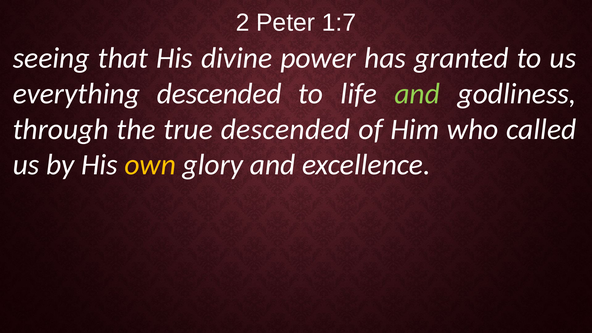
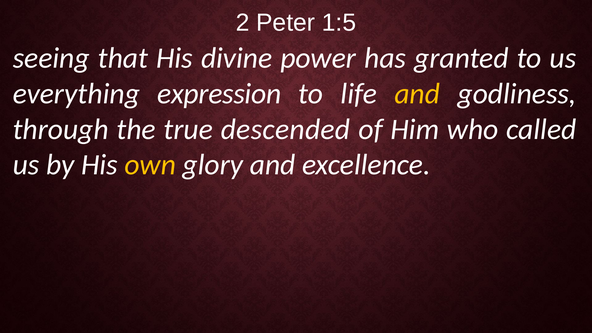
1:7: 1:7 -> 1:5 (339, 23)
everything descended: descended -> expression (219, 94)
and colour: light green -> yellow (417, 94)
